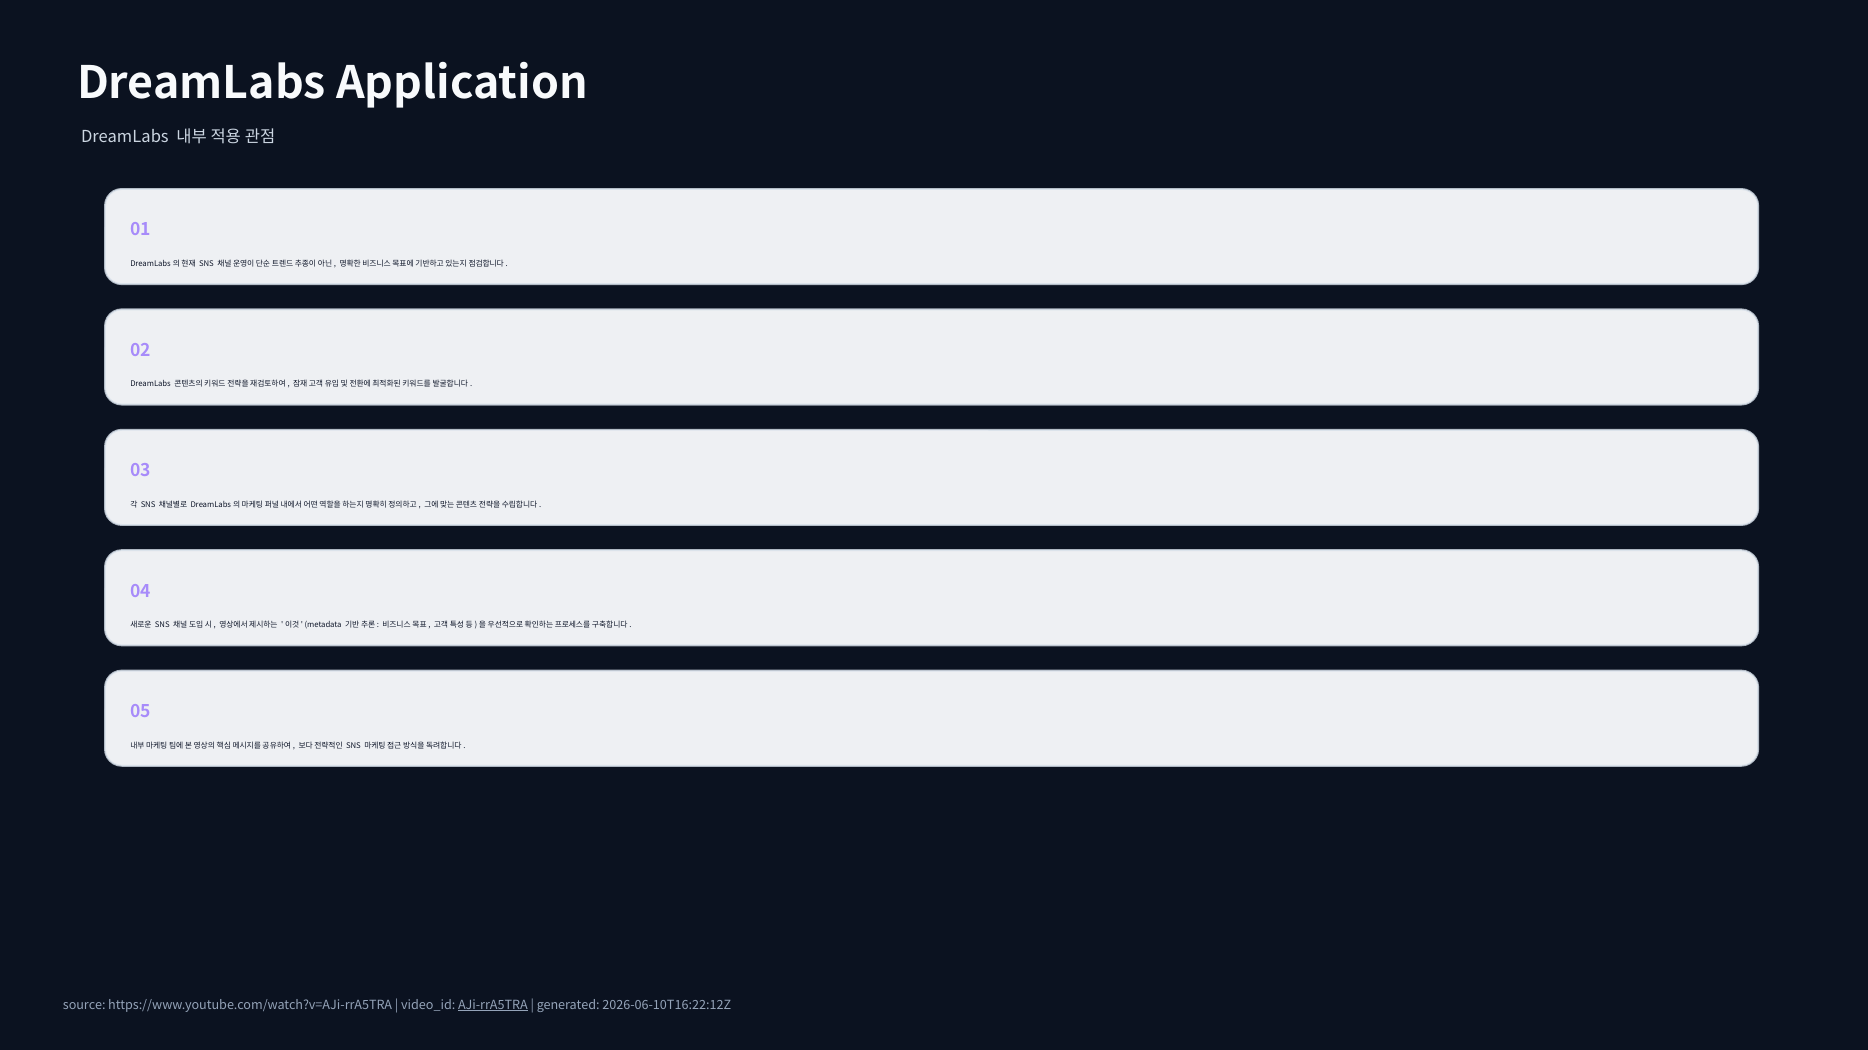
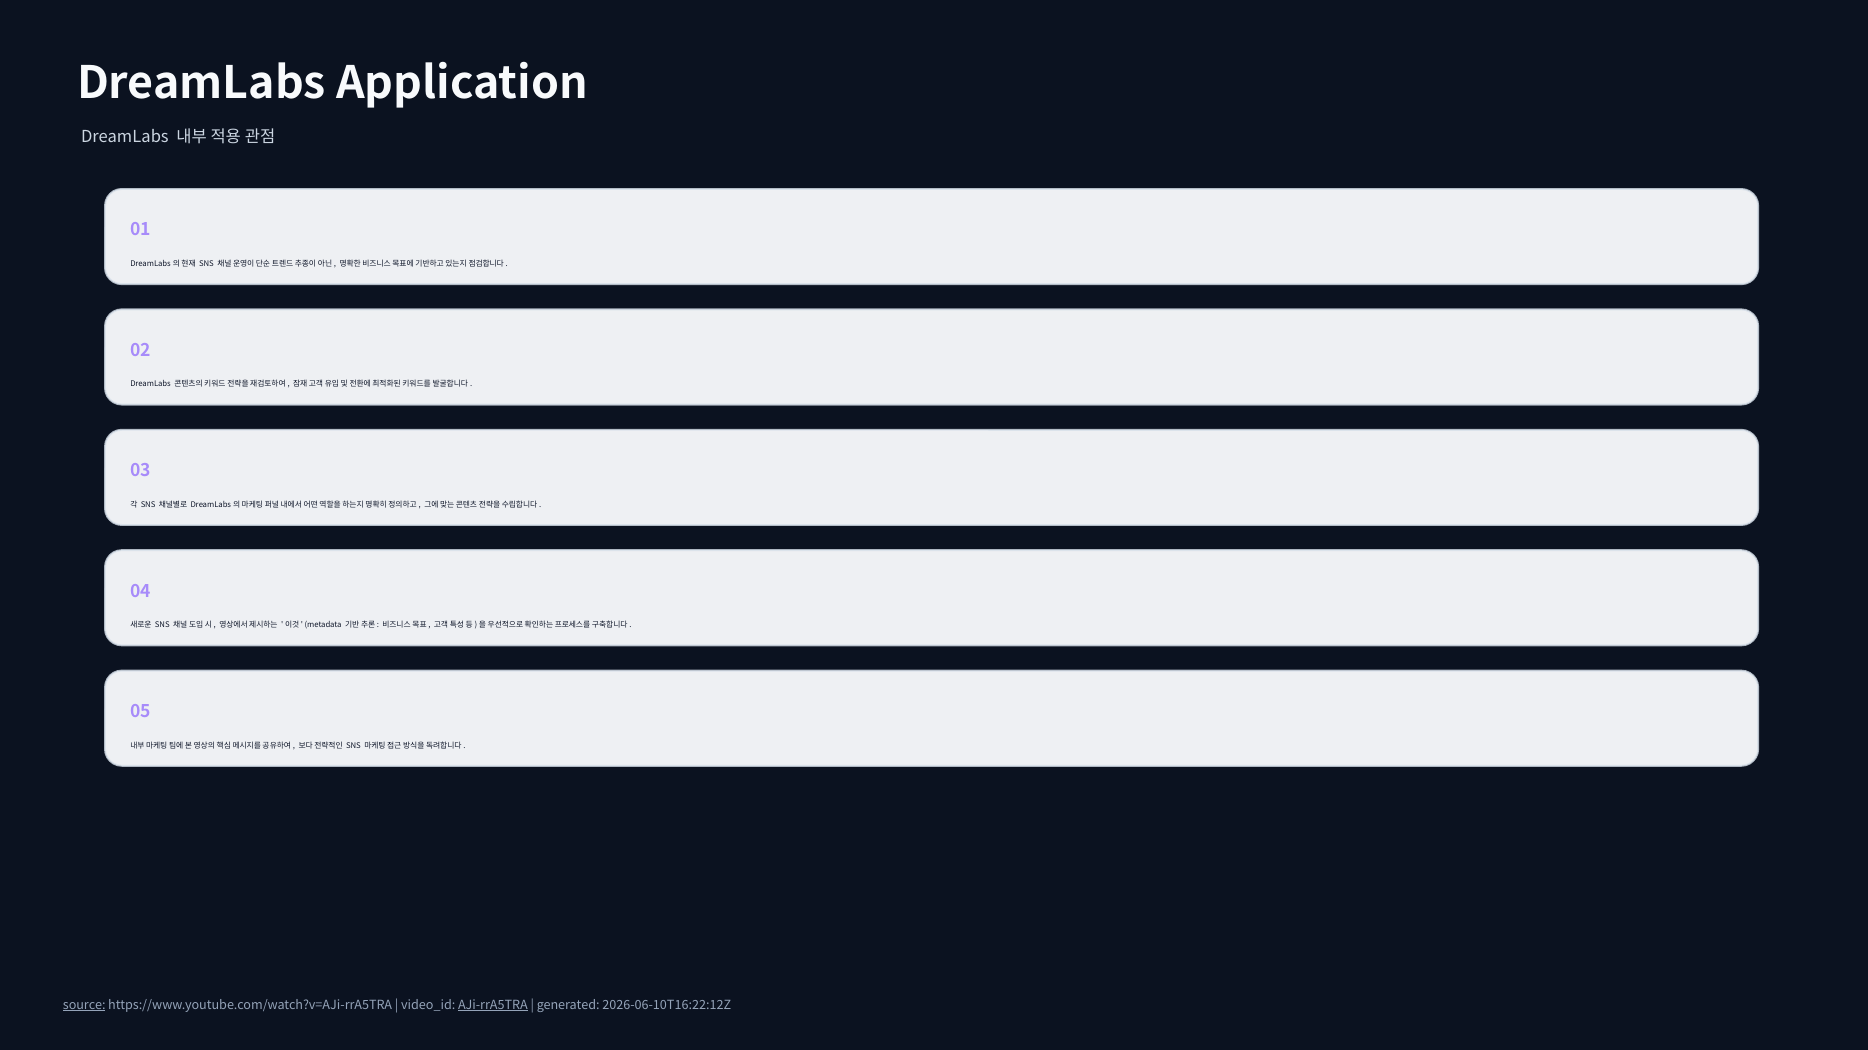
source underline: none -> present (84, 1006)
